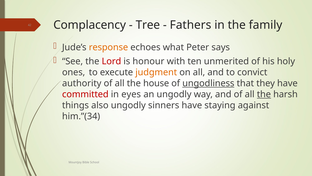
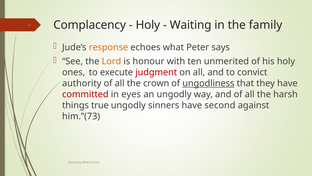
Tree: Tree -> Holy (148, 25)
Fathers: Fathers -> Waiting (191, 25)
Lord colour: red -> orange (111, 61)
judgment colour: orange -> red (156, 72)
house: house -> crown (156, 83)
the underline: present -> none (264, 94)
also: also -> true (100, 105)
staying: staying -> second (220, 105)
him.”(34: him.”(34 -> him.”(73 (81, 116)
